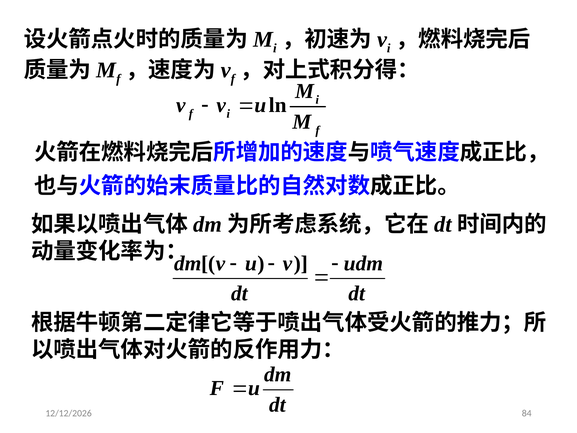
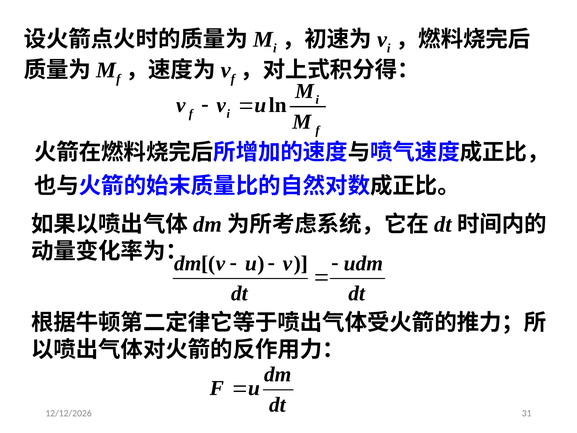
84: 84 -> 31 (527, 413)
